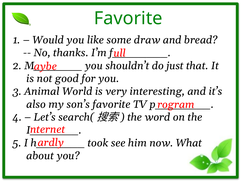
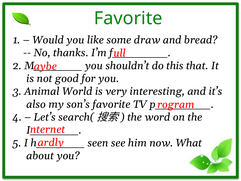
just: just -> this (175, 66)
took: took -> seen (98, 143)
